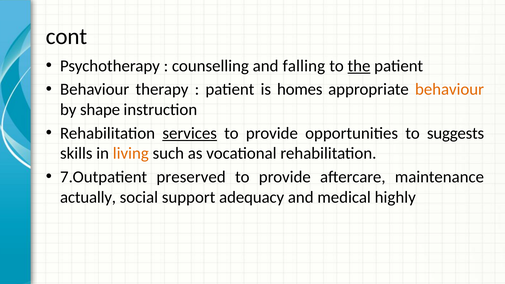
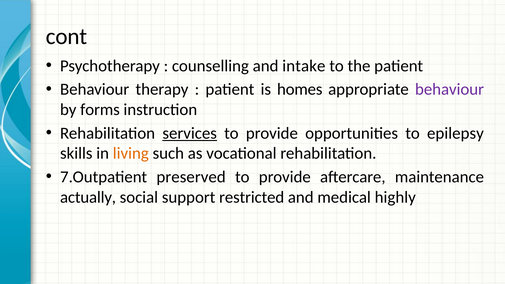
falling: falling -> intake (304, 66)
the underline: present -> none (359, 66)
behaviour colour: orange -> purple (450, 89)
shape: shape -> forms (100, 110)
suggests: suggests -> epilepsy (455, 133)
adequacy: adequacy -> restricted (252, 197)
